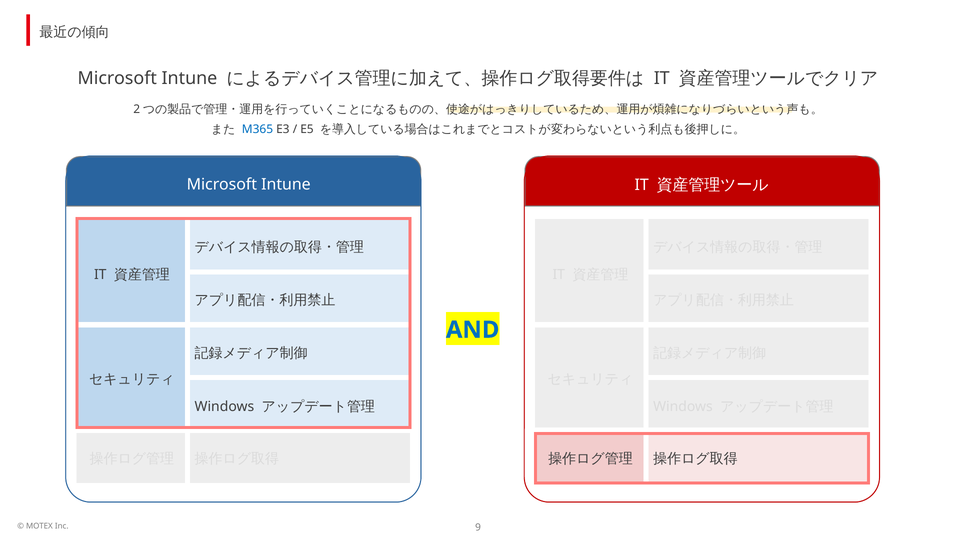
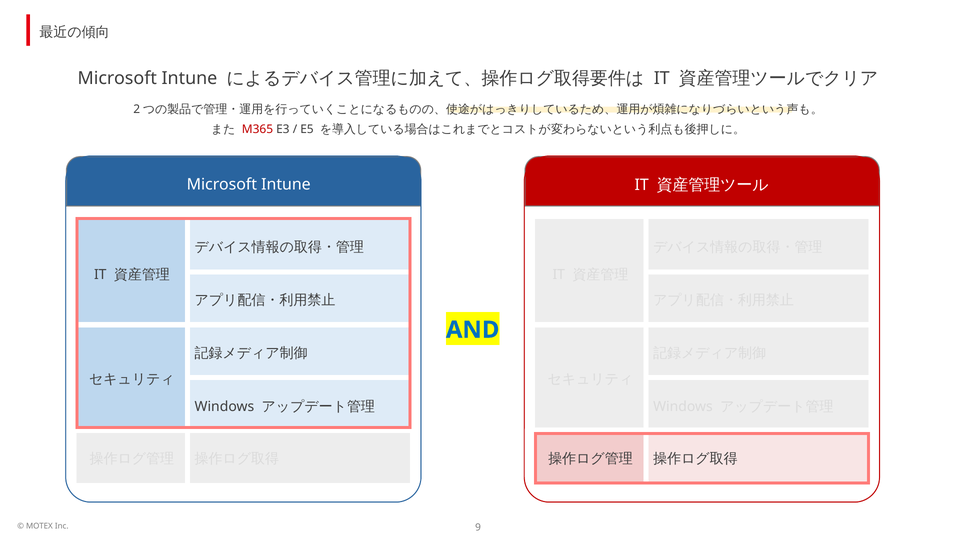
M365 colour: blue -> red (257, 129)
